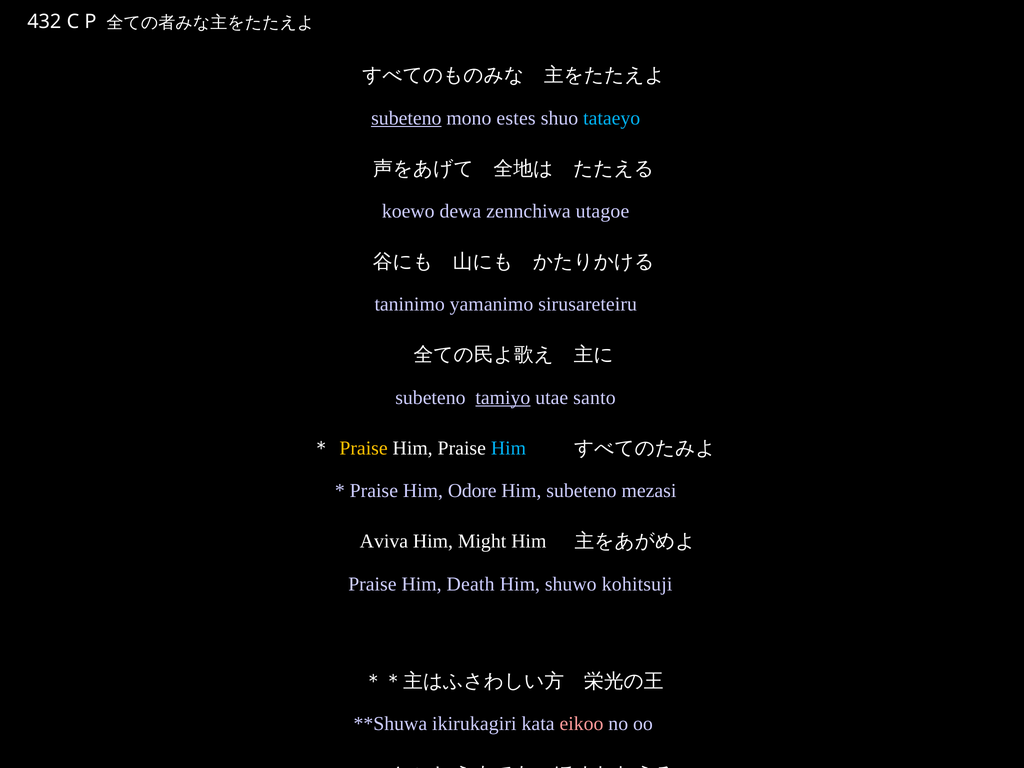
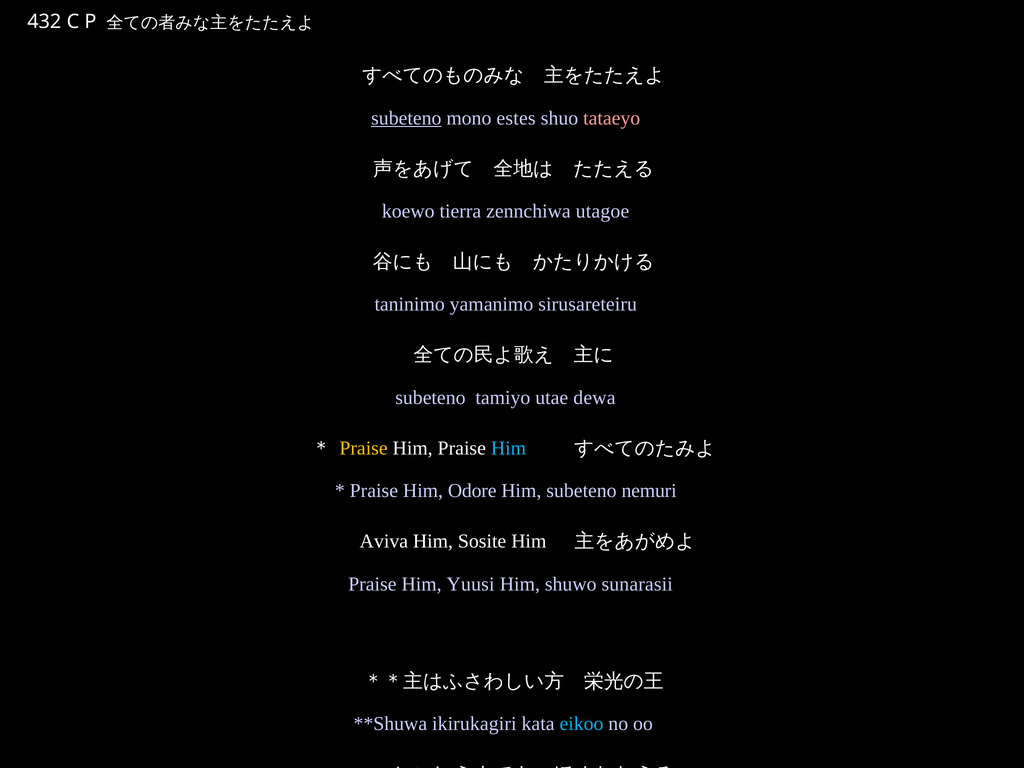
tataeyo colour: light blue -> pink (612, 118)
dewa: dewa -> tierra (460, 211)
tamiyo underline: present -> none (503, 398)
santo: santo -> dewa (594, 398)
mezasi: mezasi -> nemuri (649, 491)
Might: Might -> Sosite (482, 541)
Death: Death -> Yuusi (471, 584)
kohitsuji: kohitsuji -> sunarasii (637, 584)
eikoo colour: pink -> light blue (582, 724)
